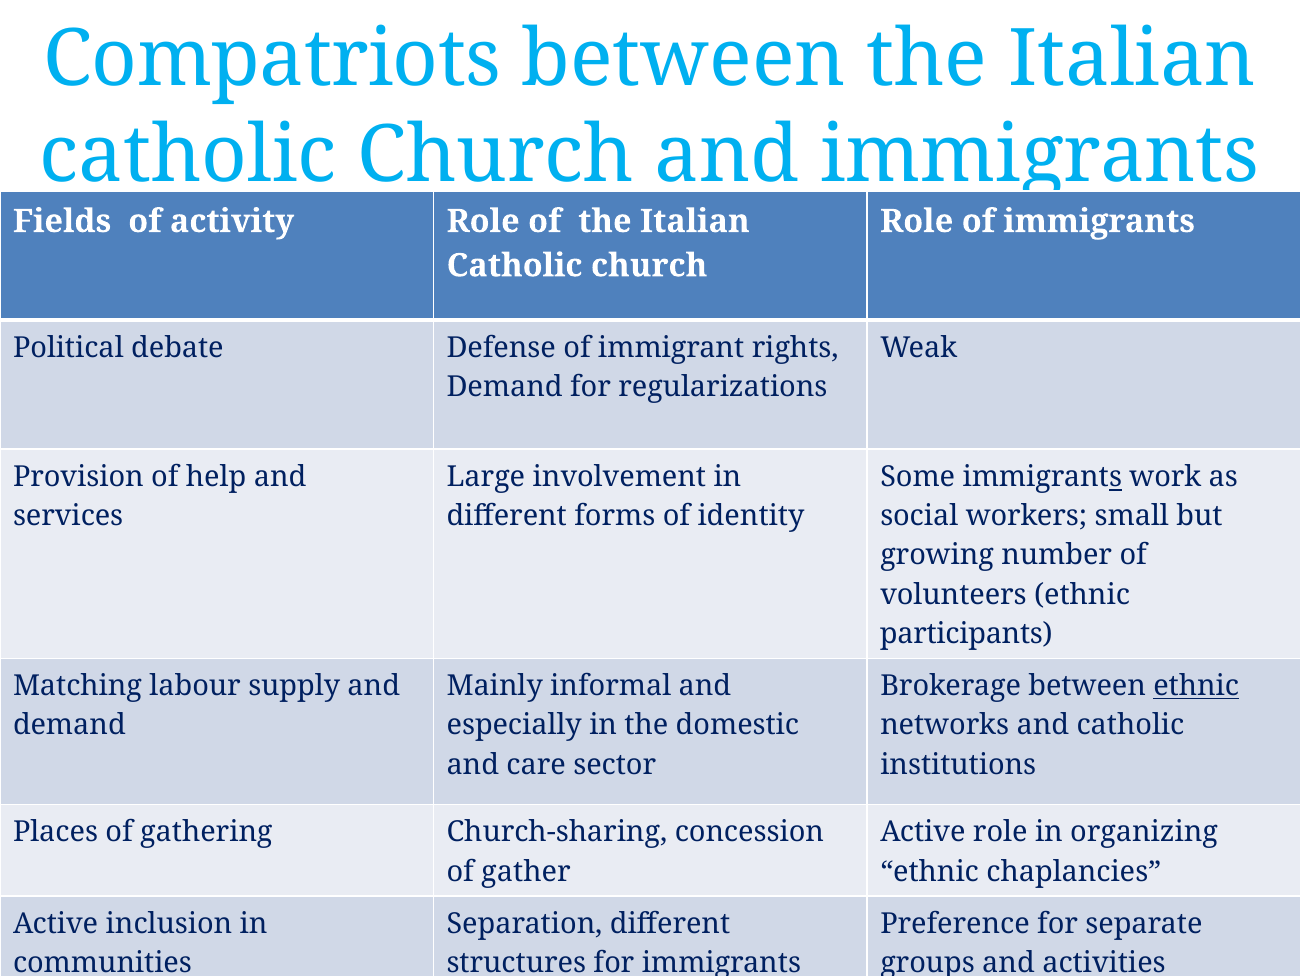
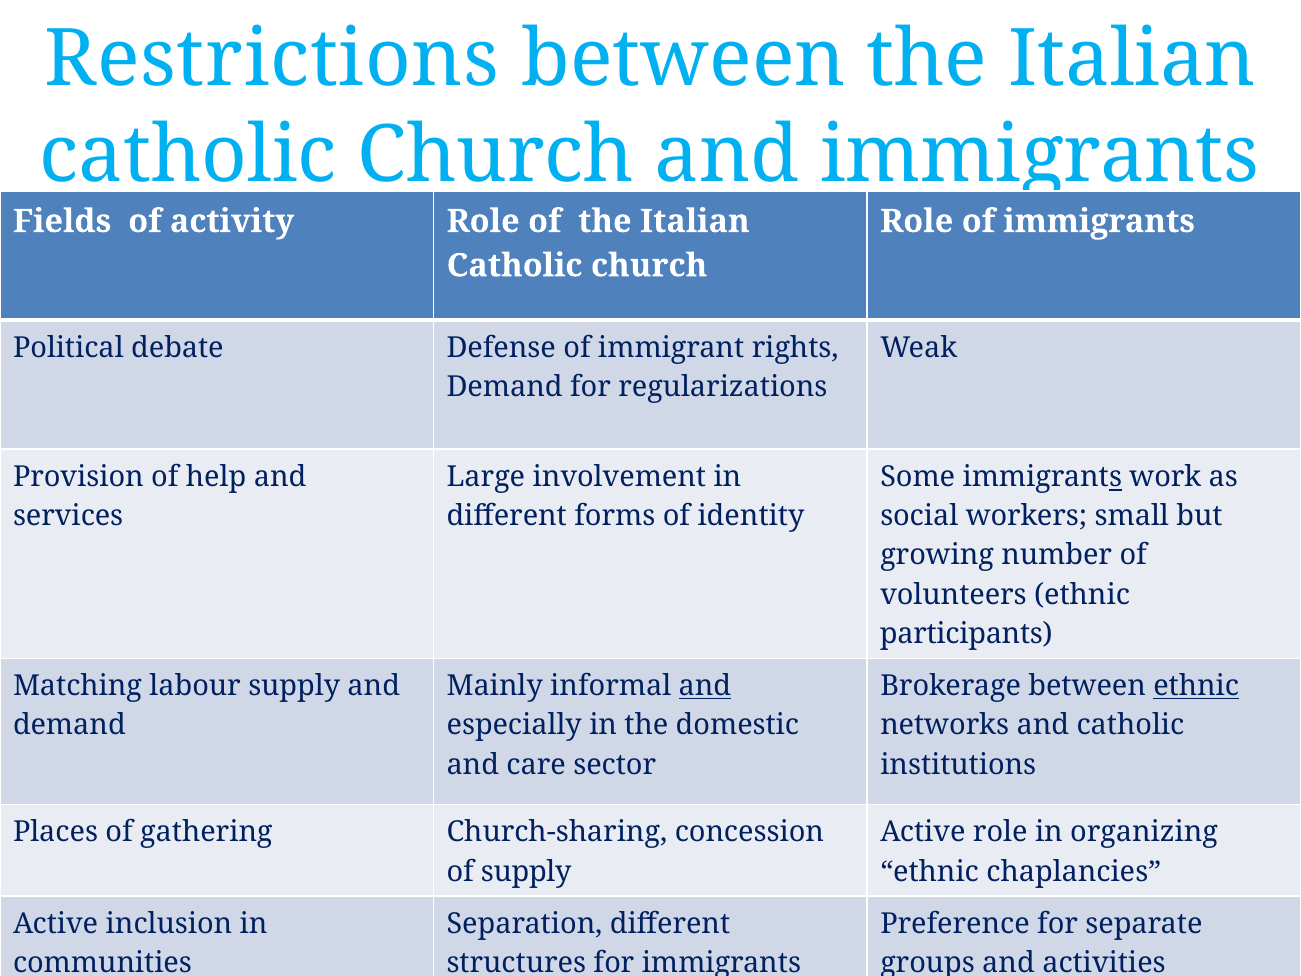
Compatriots: Compatriots -> Restrictions (272, 60)
and underline: none -> present (705, 686)
of gather: gather -> supply (526, 871)
